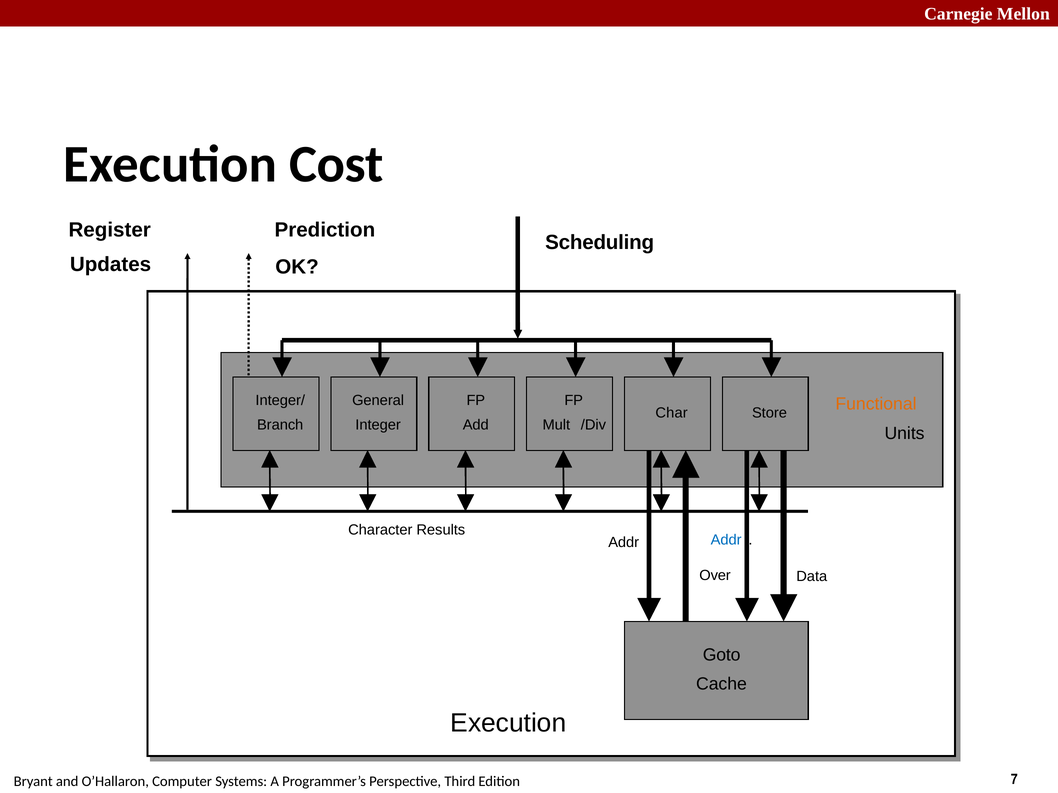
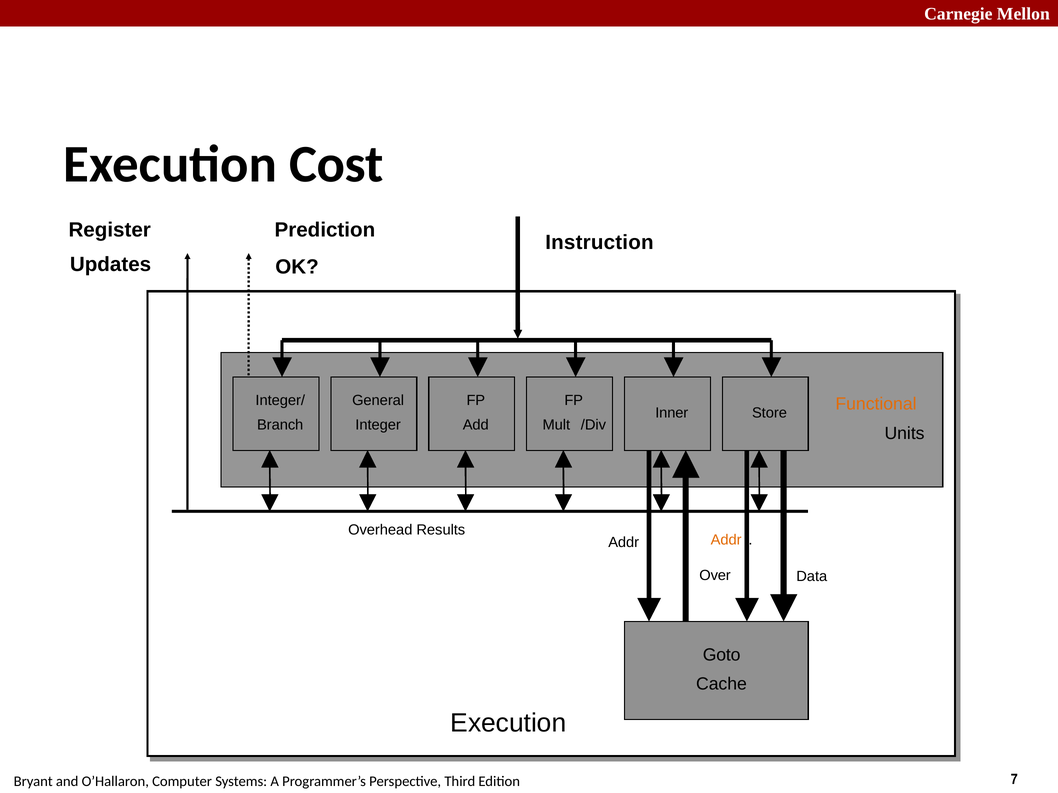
Scheduling: Scheduling -> Instruction (599, 243)
Char: Char -> Inner (672, 413)
Character: Character -> Overhead (380, 530)
Addr colour: blue -> orange (726, 540)
